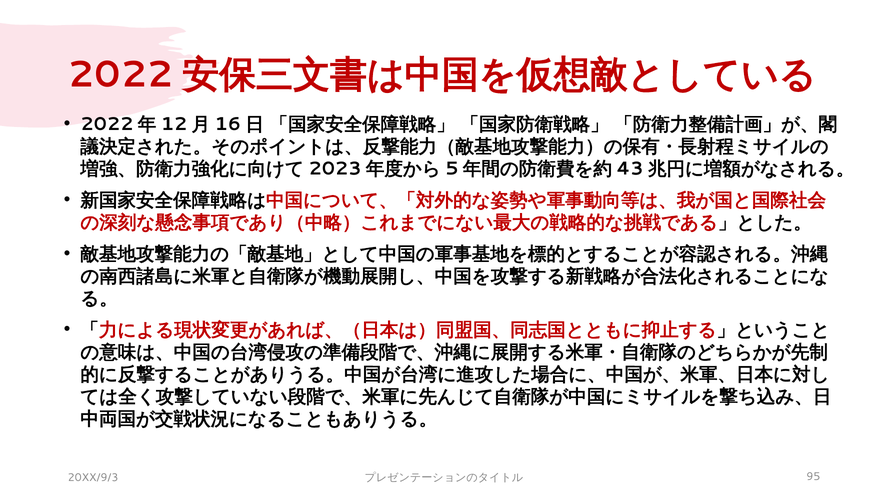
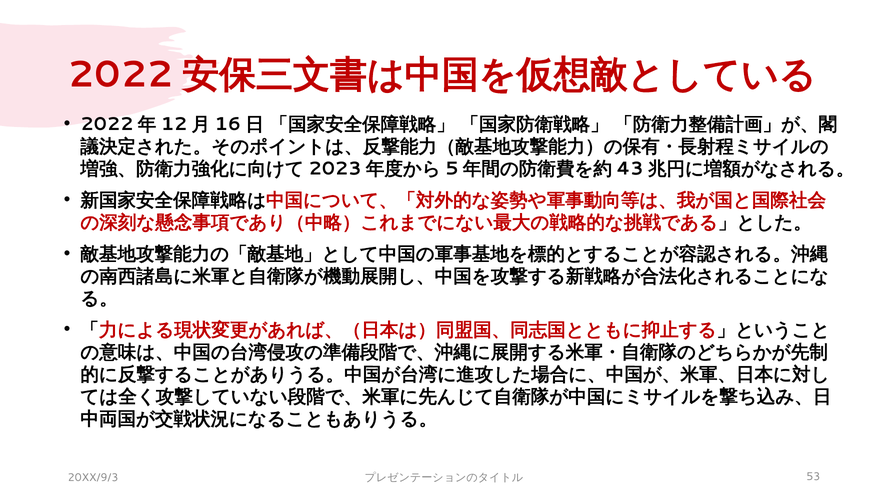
95: 95 -> 53 (813, 476)
